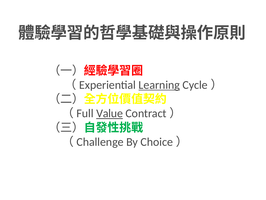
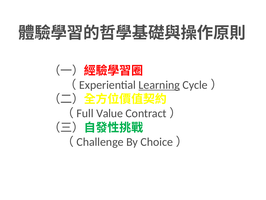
Value underline: present -> none (110, 113)
